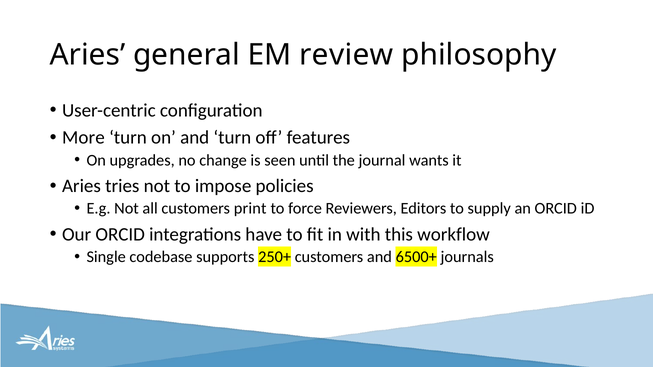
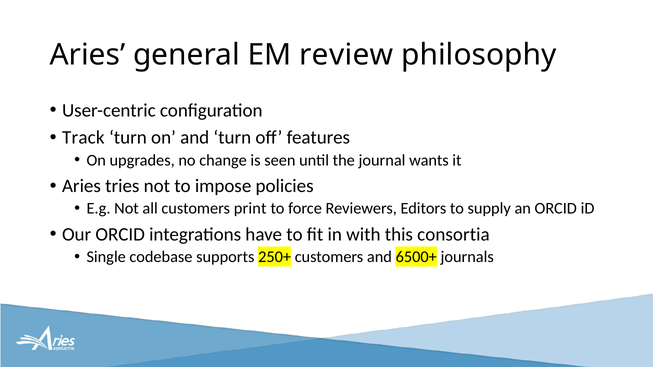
More: More -> Track (83, 138)
workflow: workflow -> consortia (453, 235)
